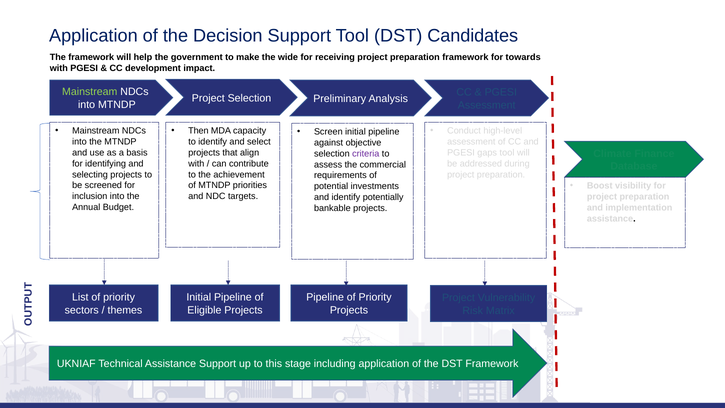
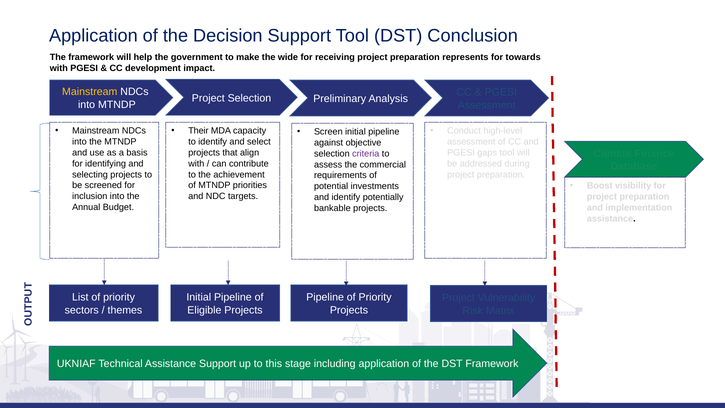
Candidates: Candidates -> Conclusion (473, 36)
preparation framework: framework -> represents (465, 57)
Mainstream colour: light green -> yellow (90, 92)
Then: Then -> Their (198, 131)
